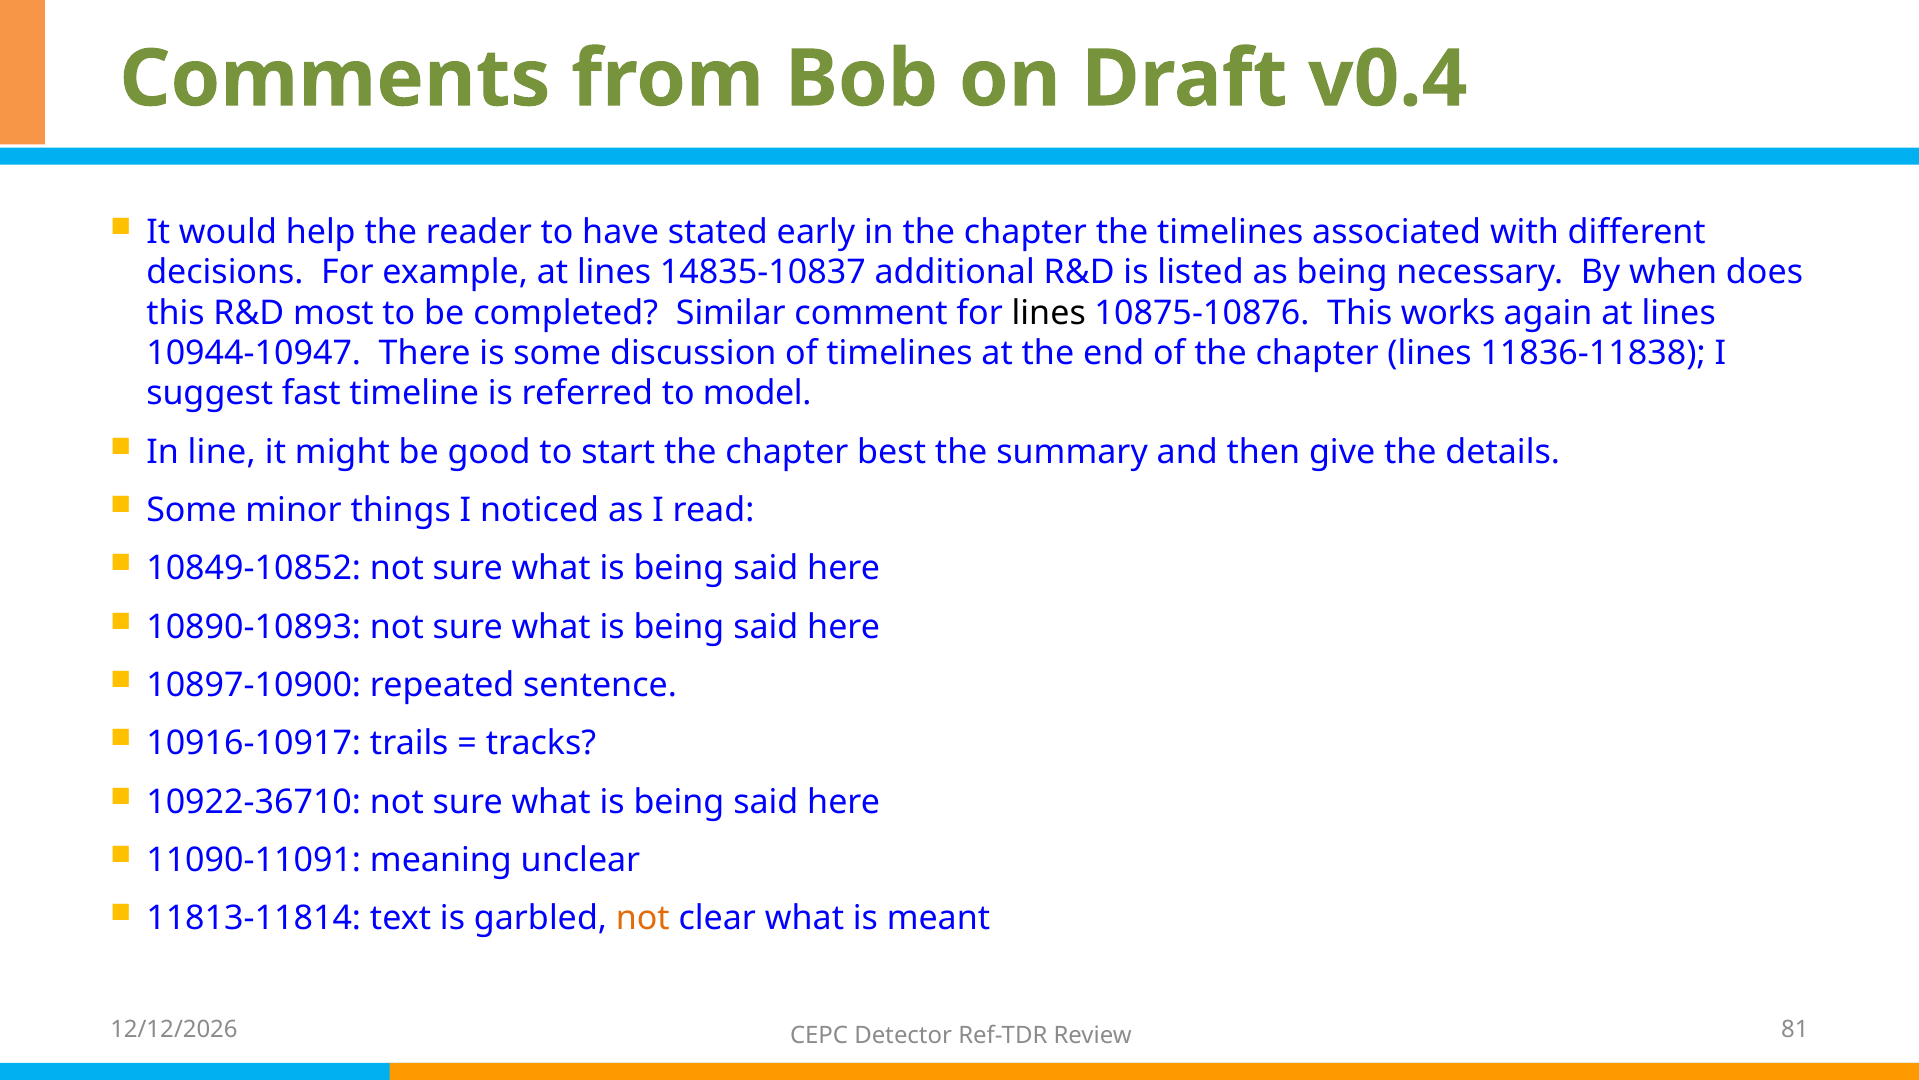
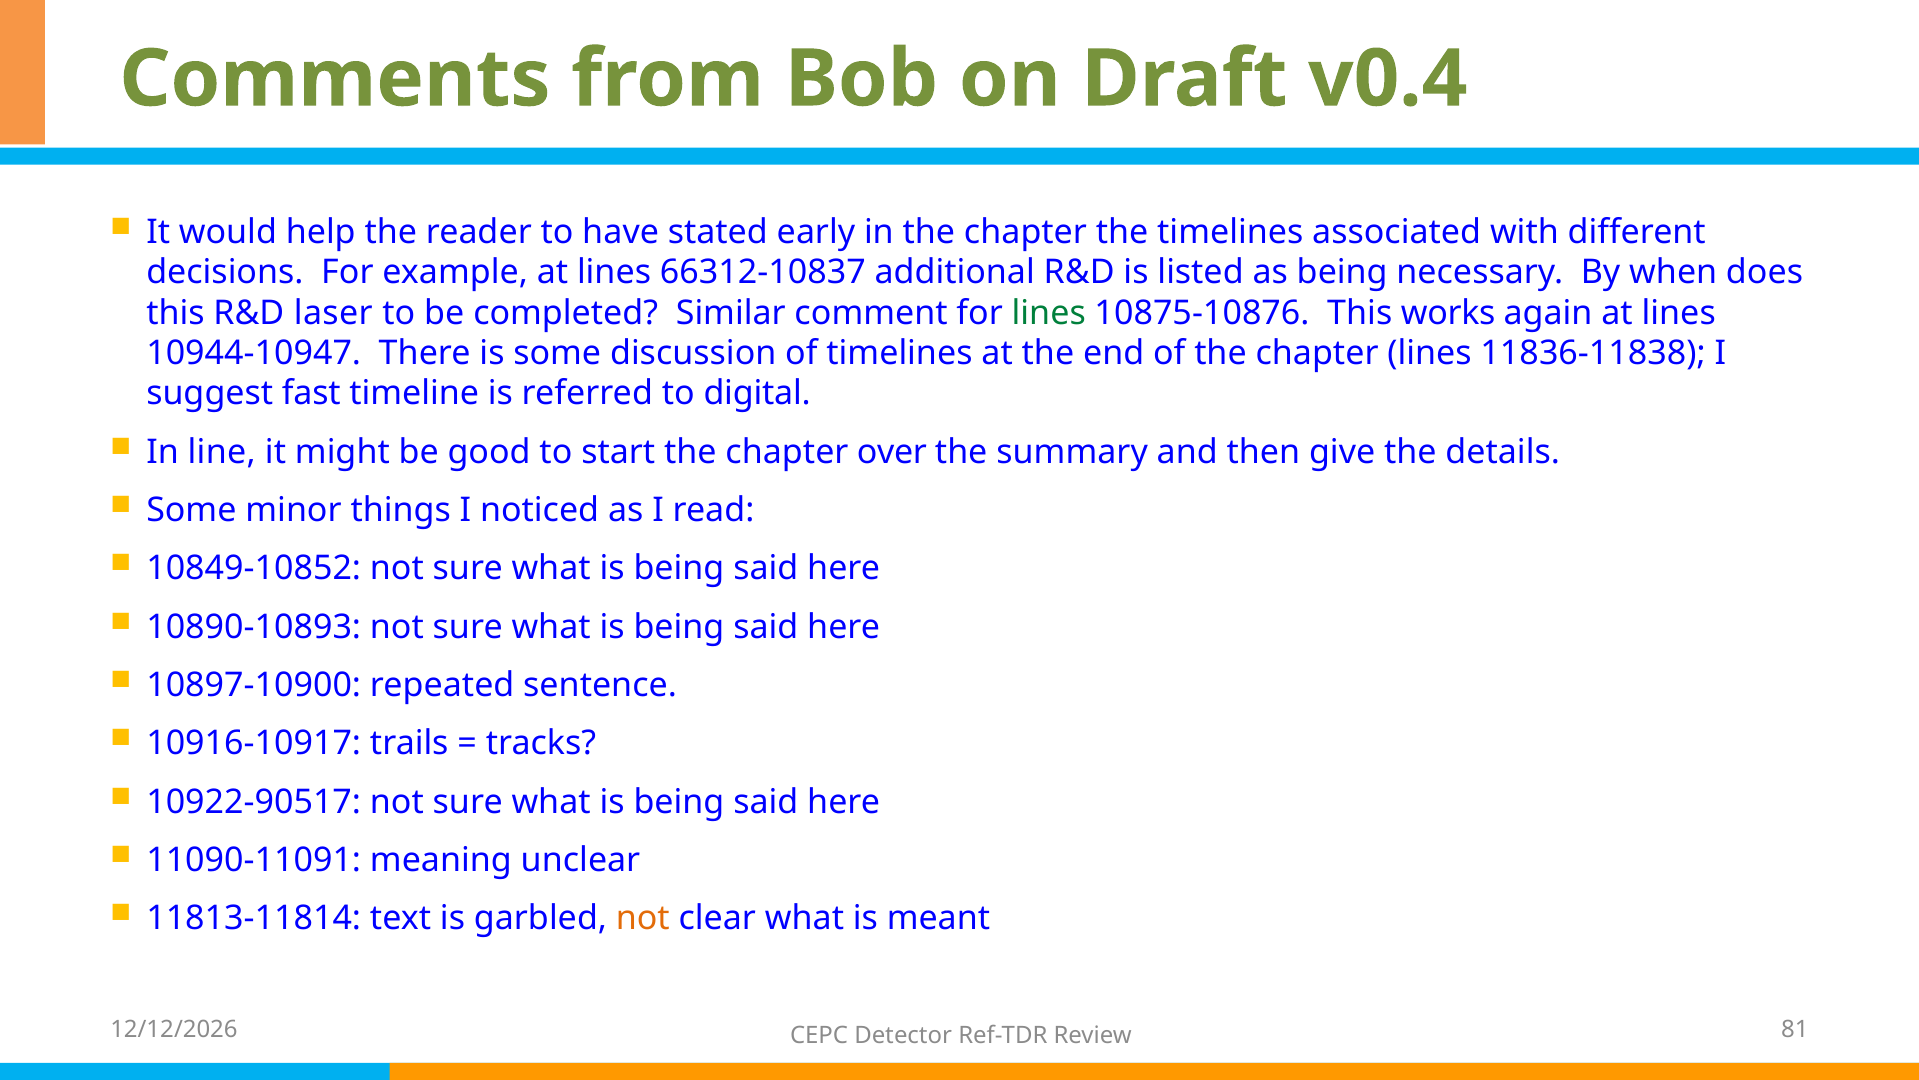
14835-10837: 14835-10837 -> 66312-10837 (763, 272)
most: most -> laser (333, 313)
lines colour: black -> green (1049, 313)
model: model -> digital (757, 393)
best: best -> over (892, 452)
10922-36710: 10922-36710 -> 10922-90517 (254, 801)
